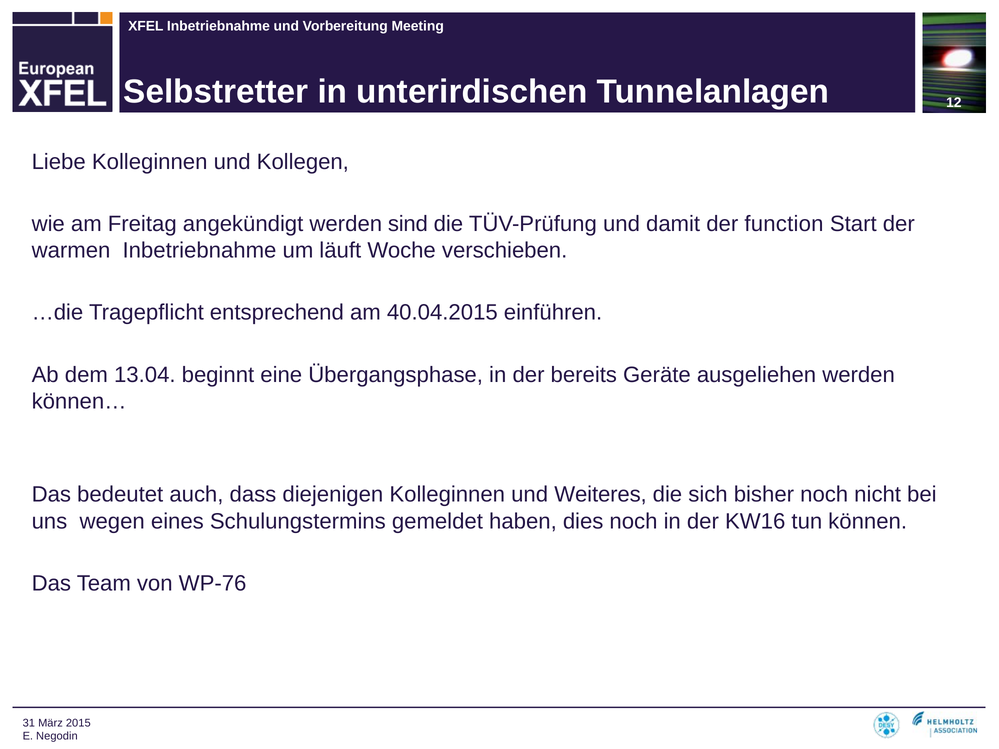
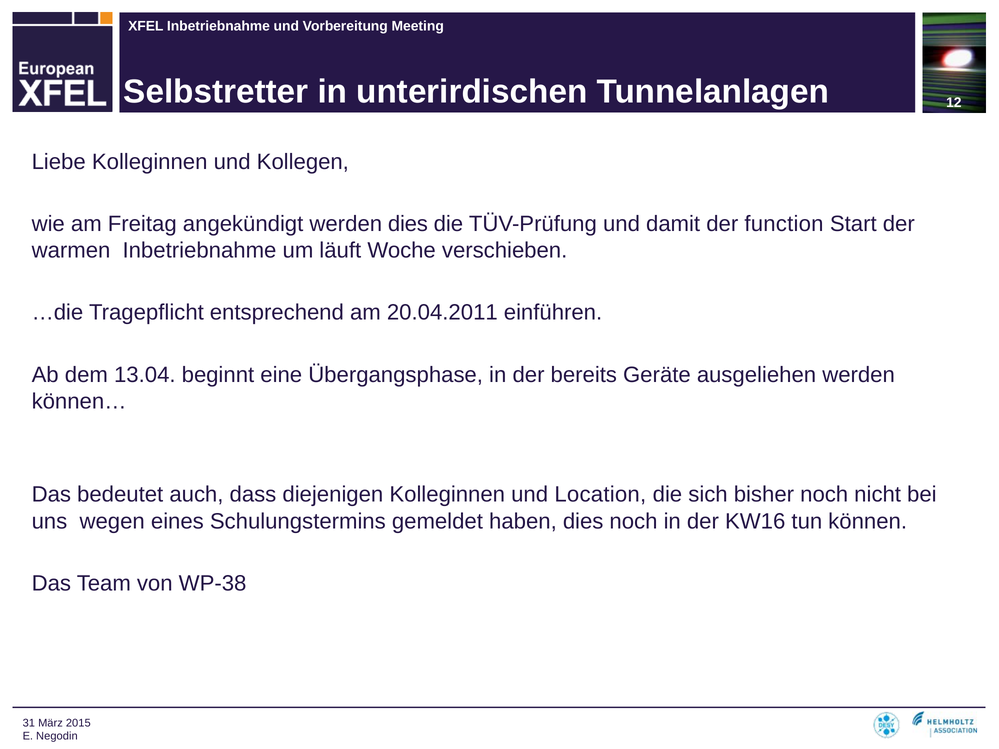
werden sind: sind -> dies (408, 224)
40.04.2015: 40.04.2015 -> 20.04.2011 (442, 313)
Weiteres: Weiteres -> Location (600, 495)
WP-76: WP-76 -> WP-38 (213, 584)
